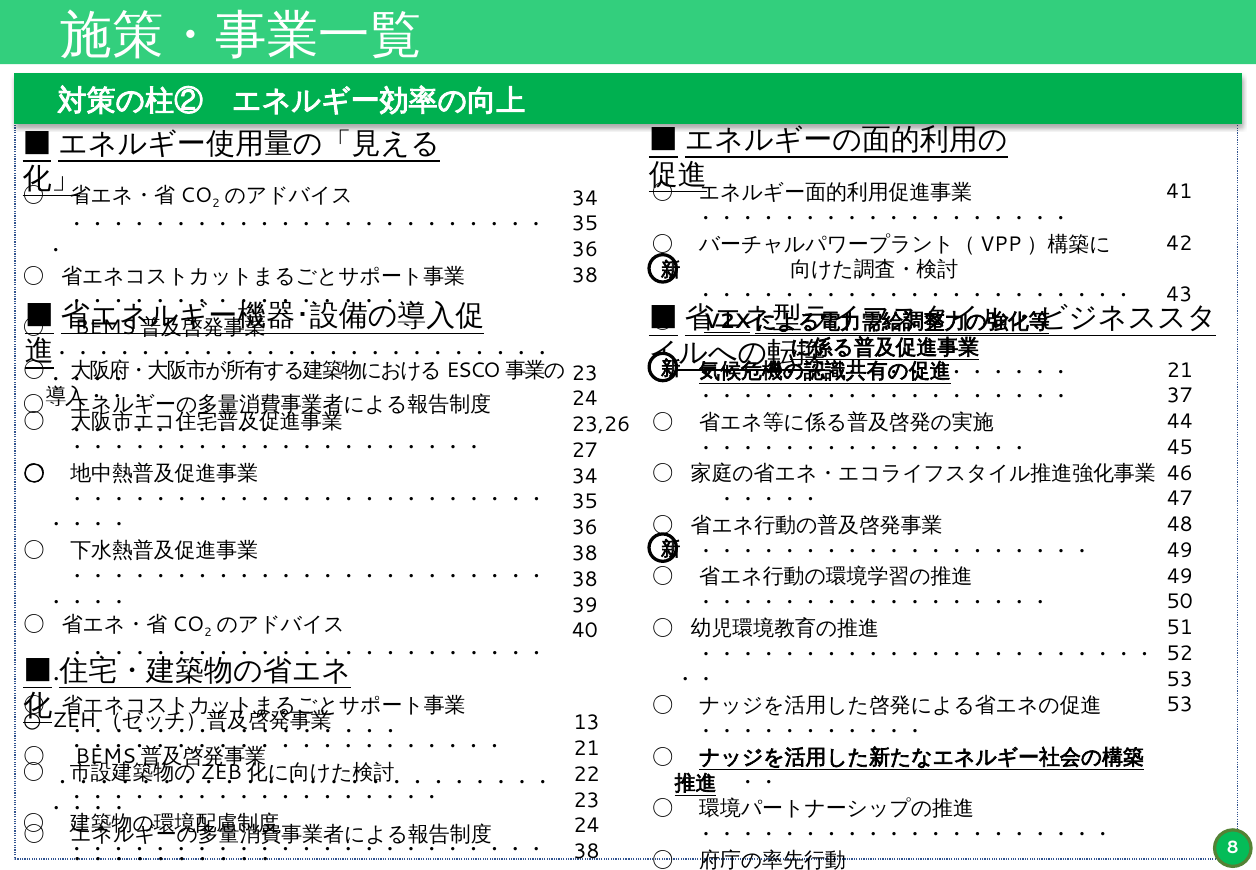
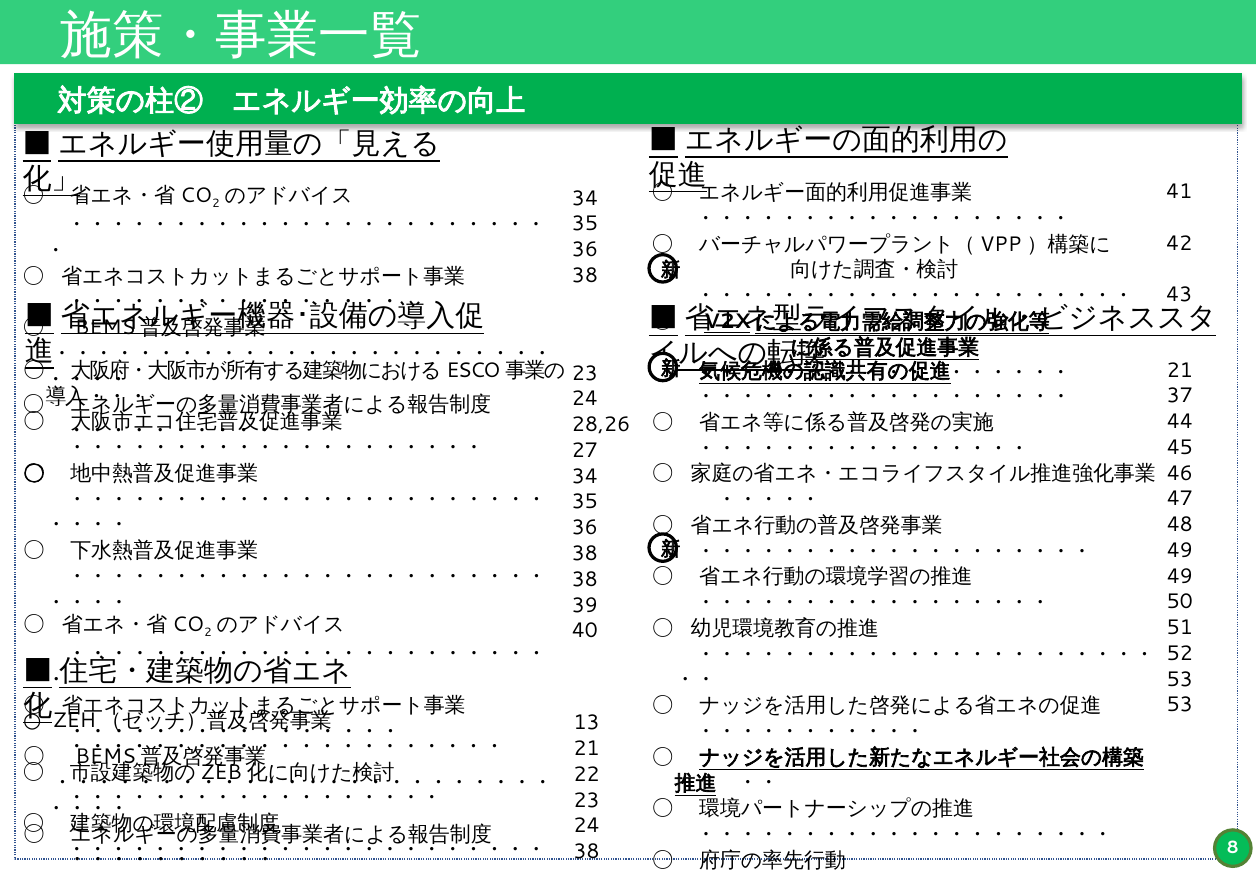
23,26: 23,26 -> 28,26 (601, 425)
